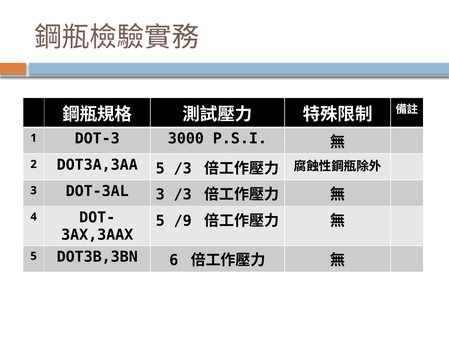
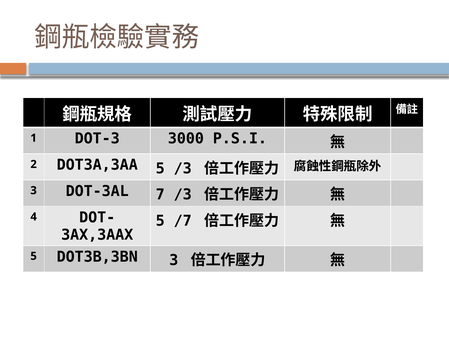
DOT-3AL 3: 3 -> 7 (160, 194)
/9: /9 -> /7 (183, 221)
DOT3B,3BN 6: 6 -> 3 (174, 260)
